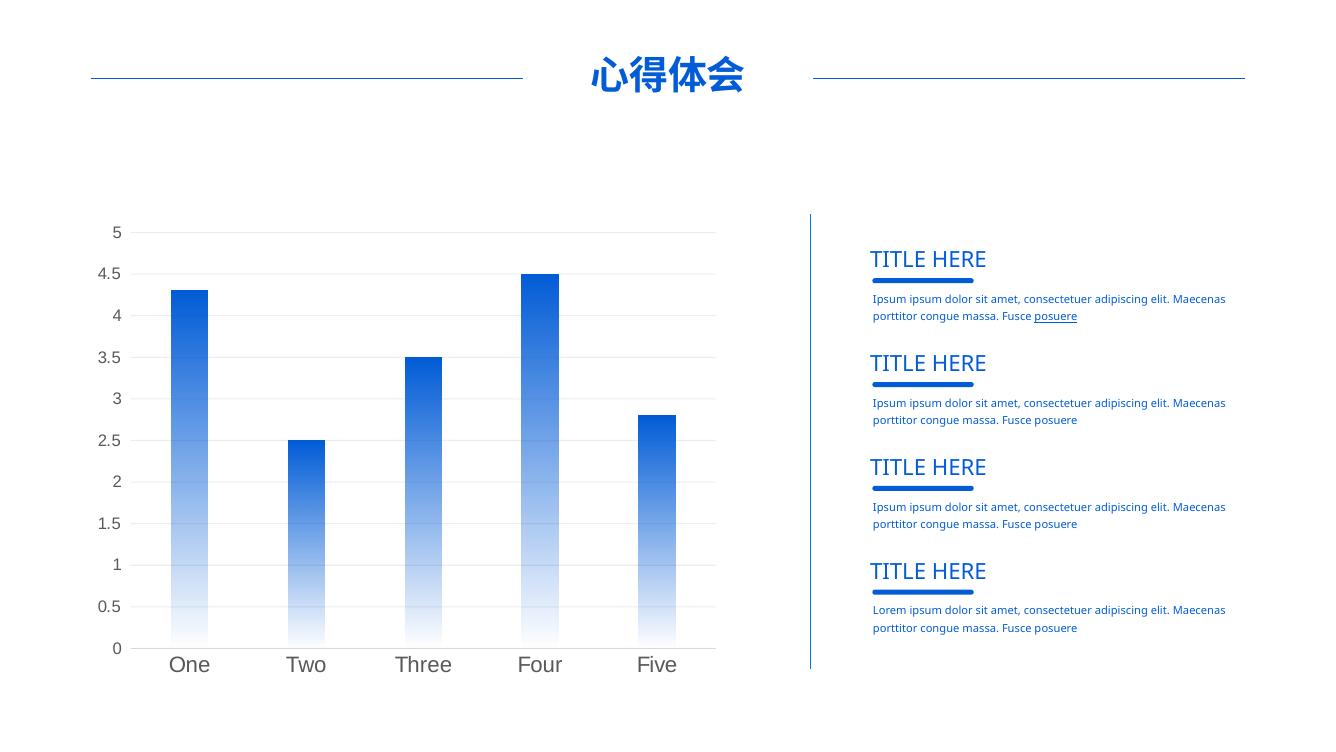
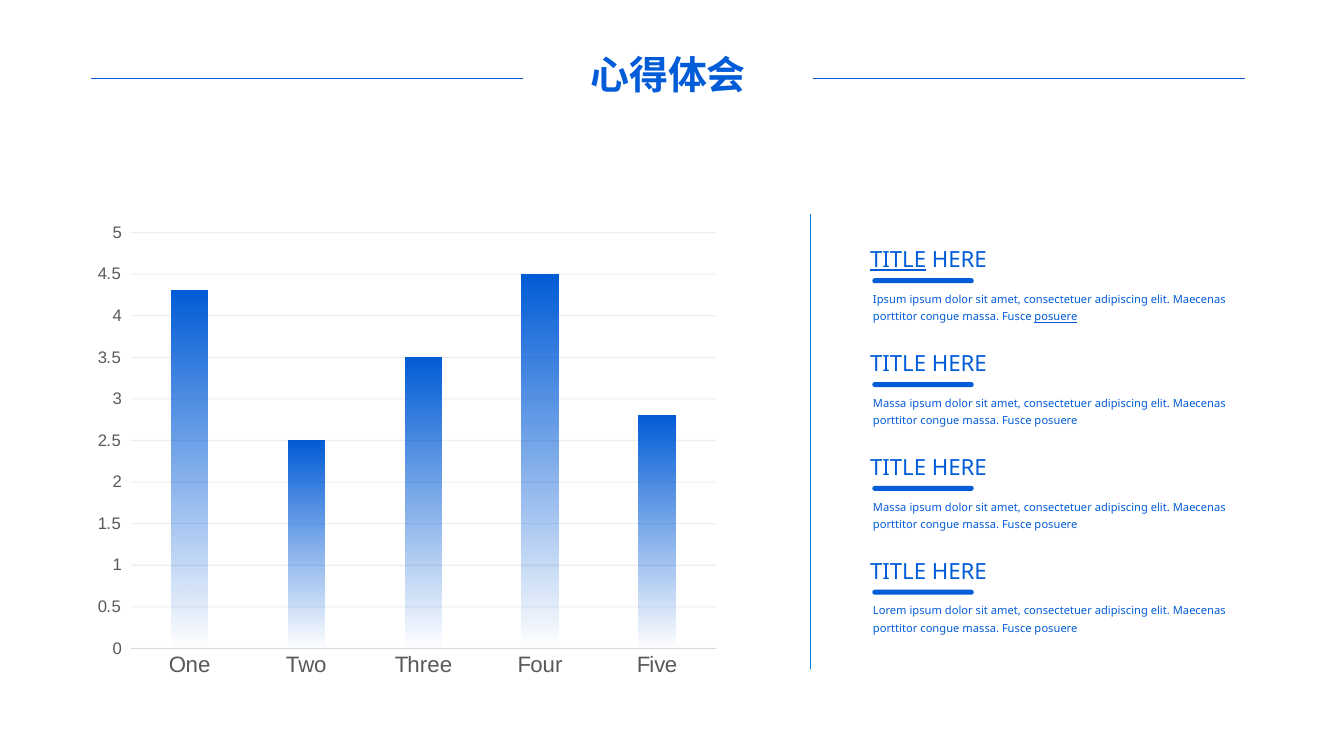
TITLE underline: none -> present (898, 260)
Ipsum: Ipsum -> Massa (890, 403)
Ipsum: Ipsum -> Massa (890, 507)
